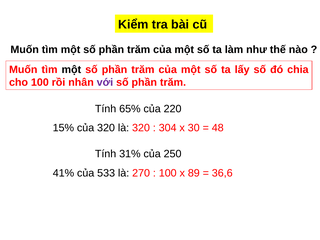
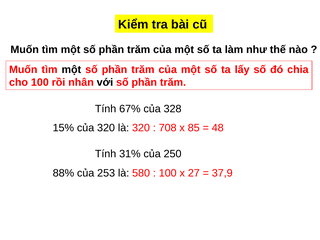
với colour: purple -> black (105, 82)
65%: 65% -> 67% (130, 109)
220: 220 -> 328 (173, 109)
304: 304 -> 708 (168, 128)
30: 30 -> 85 (194, 128)
41%: 41% -> 88% (63, 173)
533: 533 -> 253 (106, 173)
270: 270 -> 580 (141, 173)
89: 89 -> 27 (194, 173)
36,6: 36,6 -> 37,9 (222, 173)
